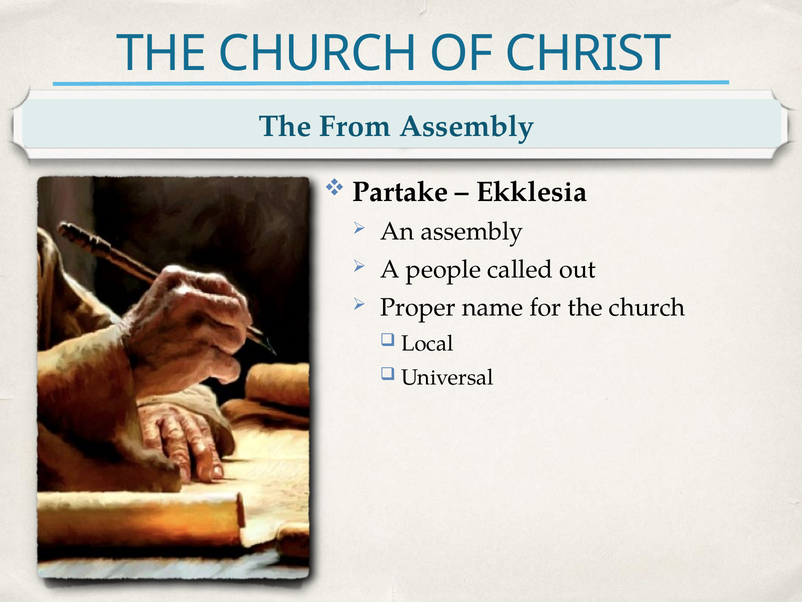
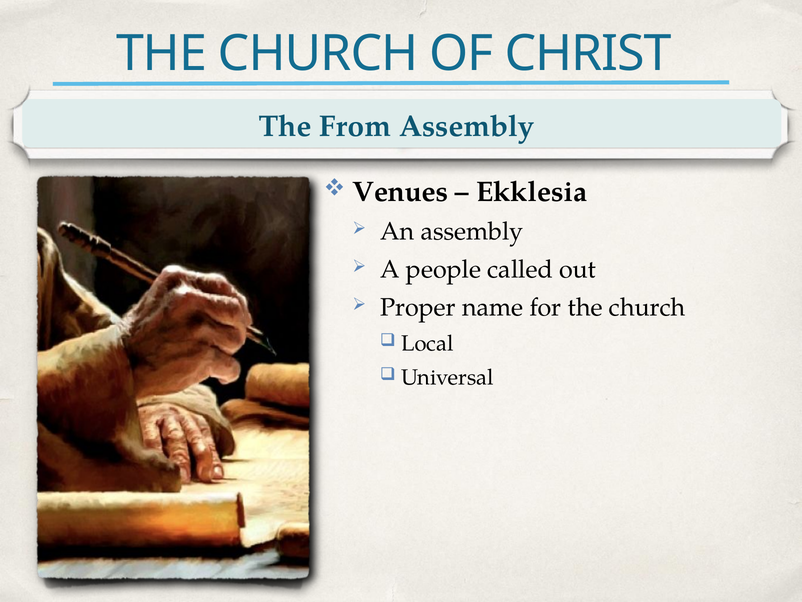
Partake: Partake -> Venues (400, 192)
